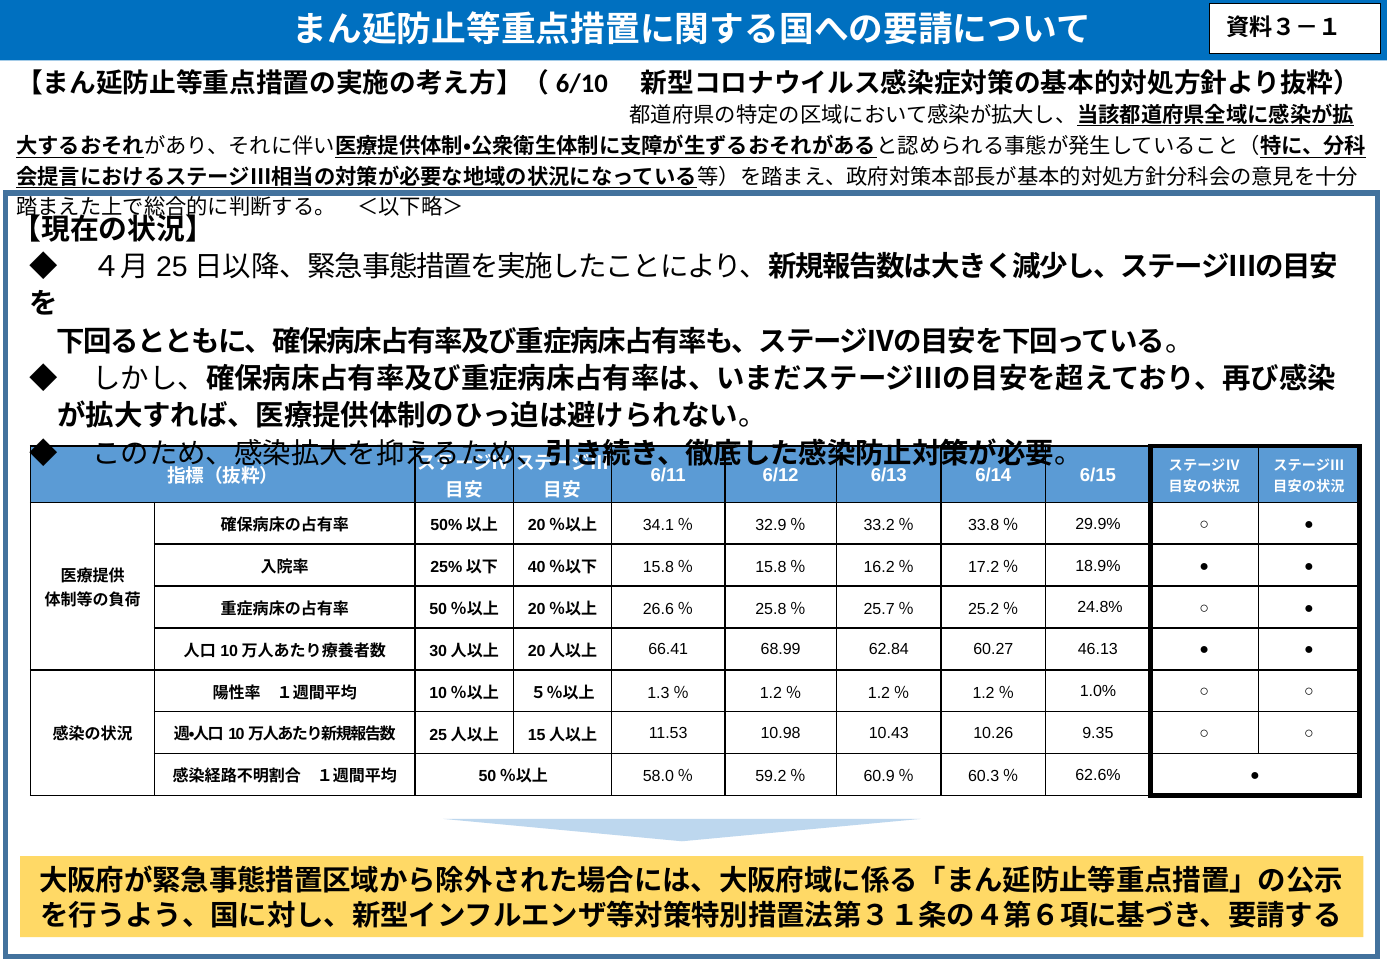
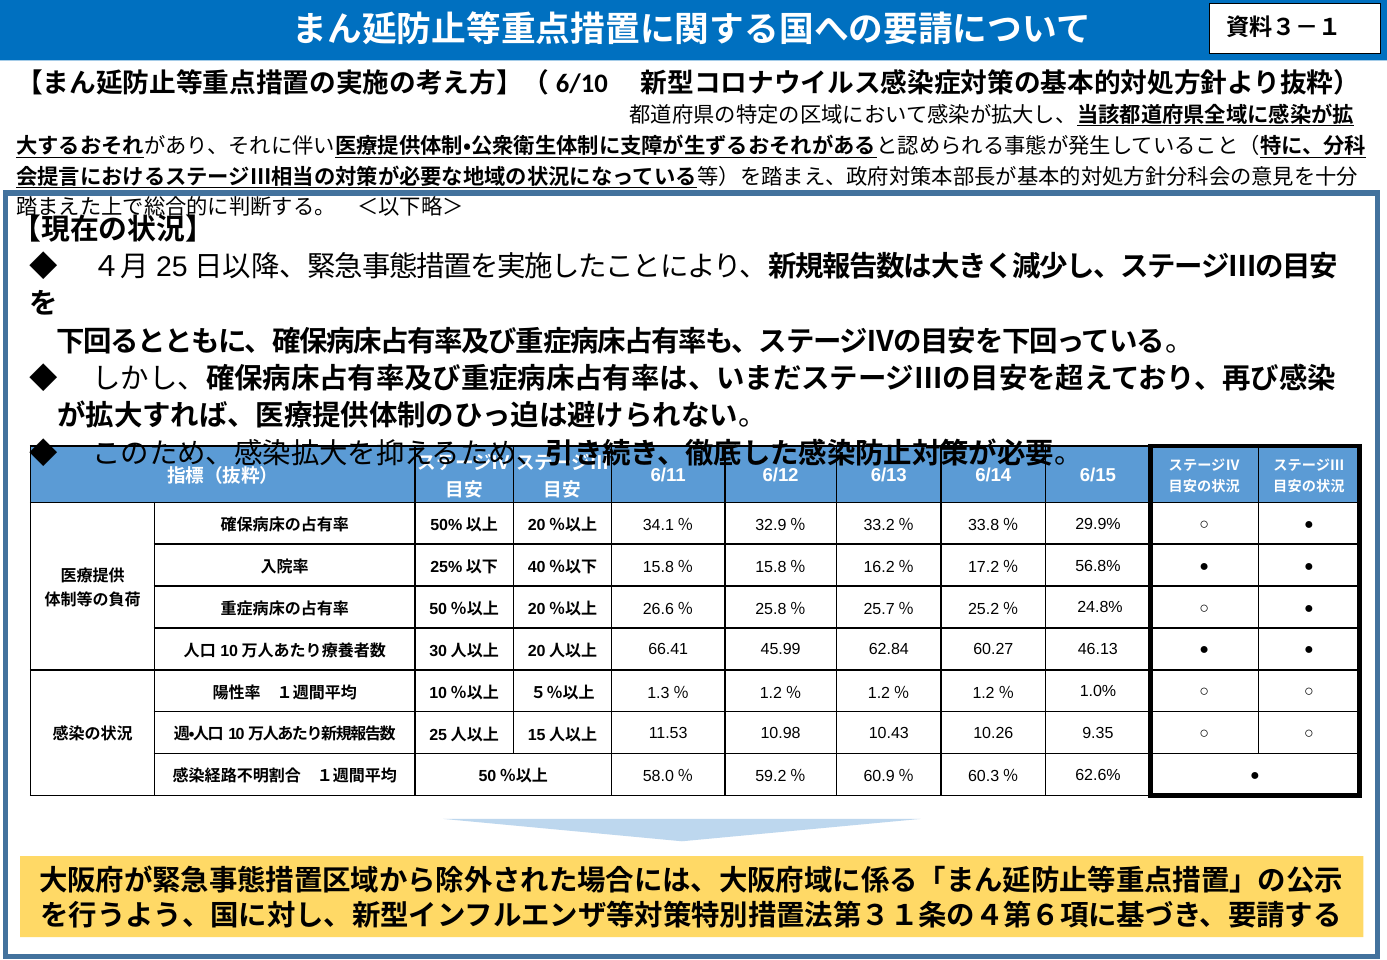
18.9%: 18.9% -> 56.8% (1098, 566)
68.99: 68.99 -> 45.99 (781, 650)
